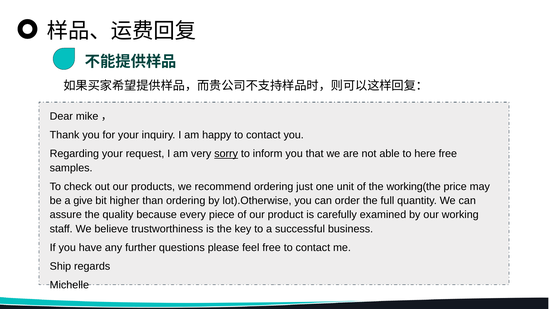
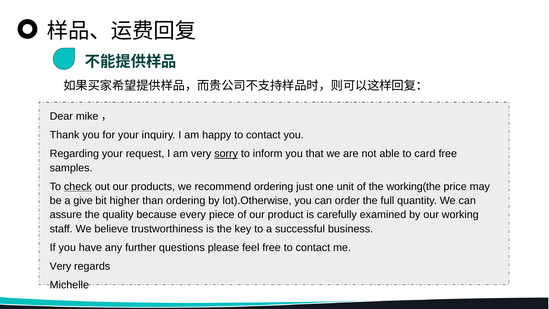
here: here -> card (425, 154)
check underline: none -> present (78, 186)
Ship: Ship -> Very (60, 266)
